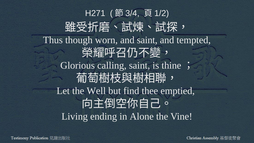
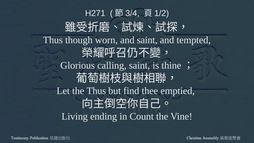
the Well: Well -> Thus (96, 91)
Alone: Alone -> Count (142, 116)
